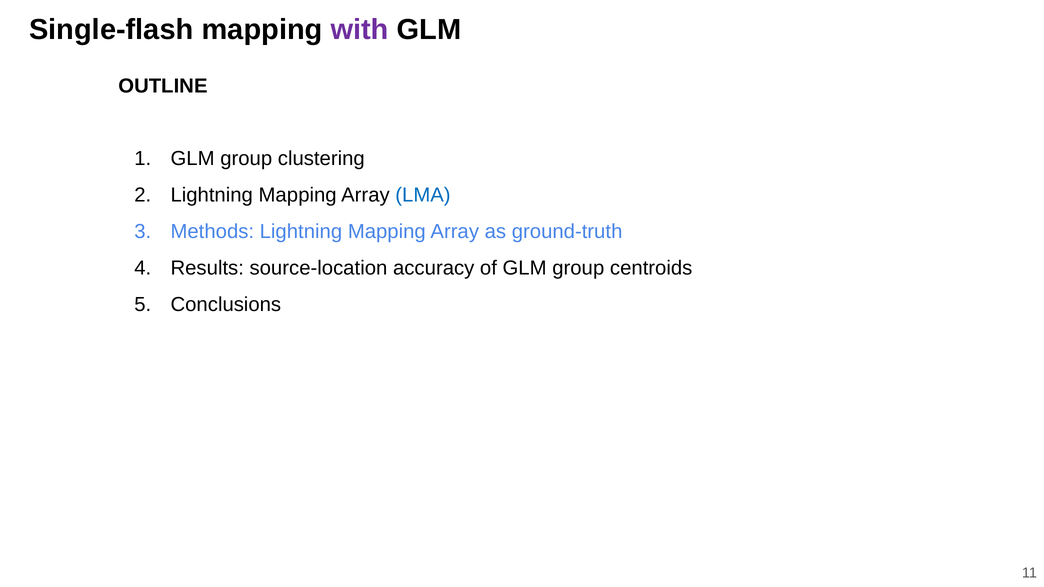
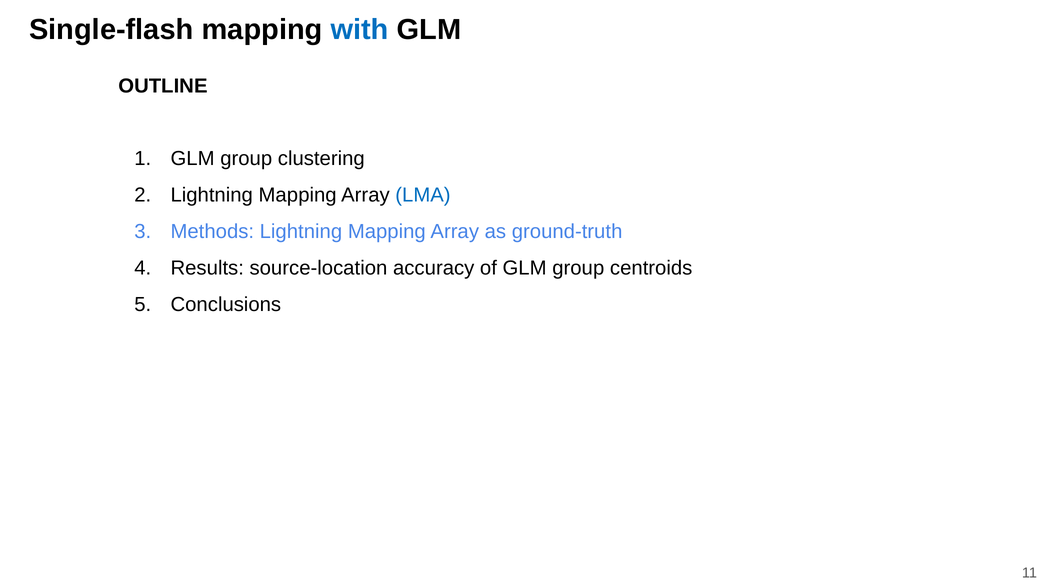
with colour: purple -> blue (360, 30)
